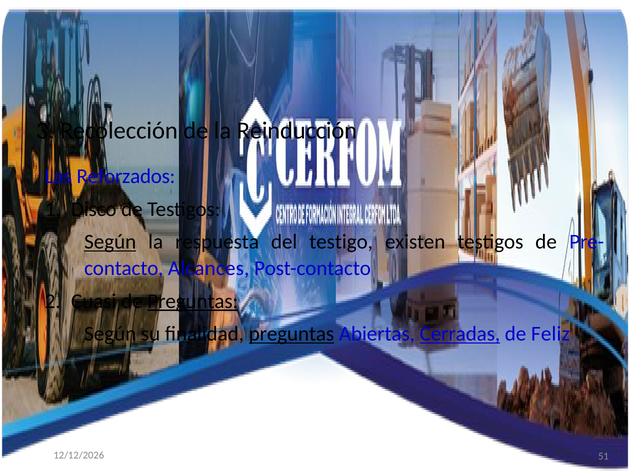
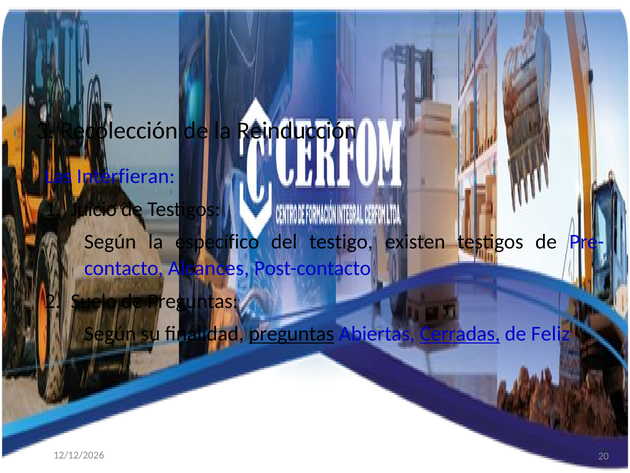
Reforzados: Reforzados -> Interfieran (126, 176)
Disco: Disco -> Juicio (94, 209)
Según underline: present -> none (110, 242)
respuesta: respuesta -> específico (217, 242)
Cuasi: Cuasi -> Suelo (94, 301)
Preguntas underline: present -> none (193, 301)
51: 51 -> 20 (603, 456)
